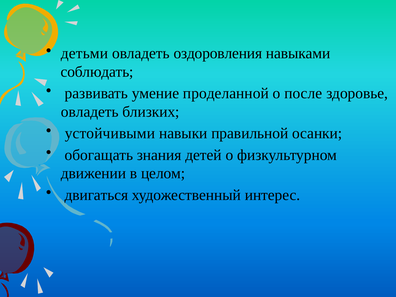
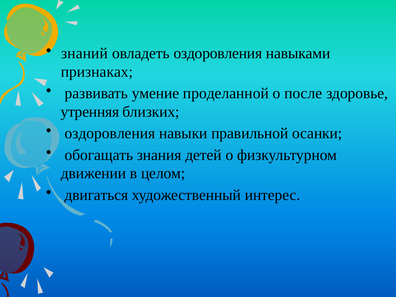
детьми: детьми -> знаний (84, 53)
соблюдать: соблюдать -> признаках (97, 72)
овладеть: овладеть -> утренняя (90, 112)
устойчивыми: устойчивыми -> оздоровления (110, 133)
